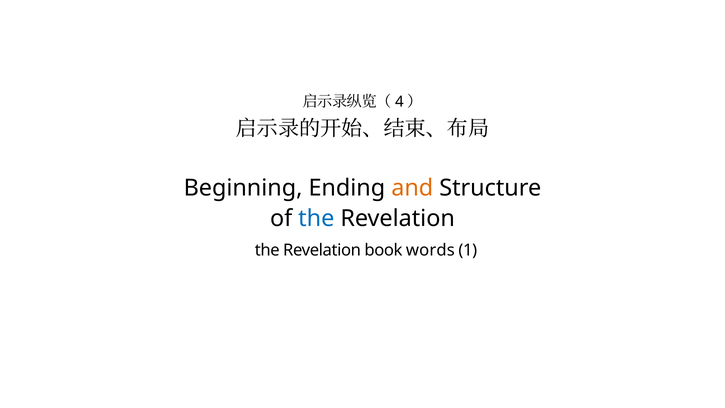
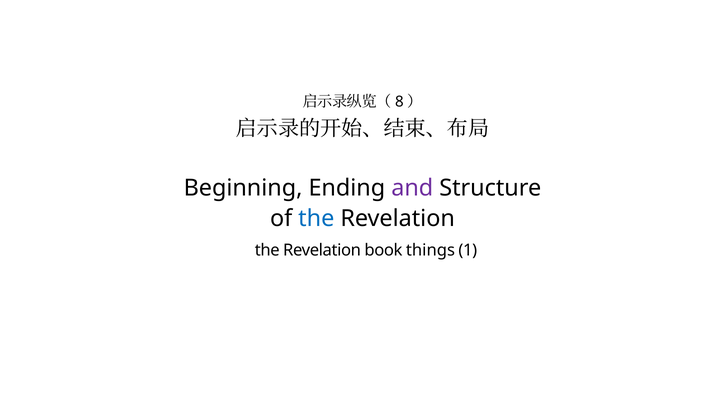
4: 4 -> 8 (399, 102)
and colour: orange -> purple (412, 188)
words: words -> things (430, 250)
